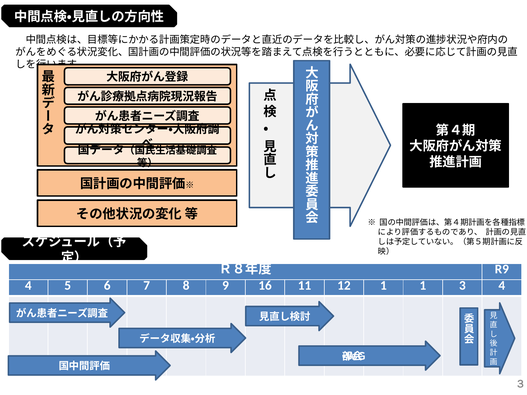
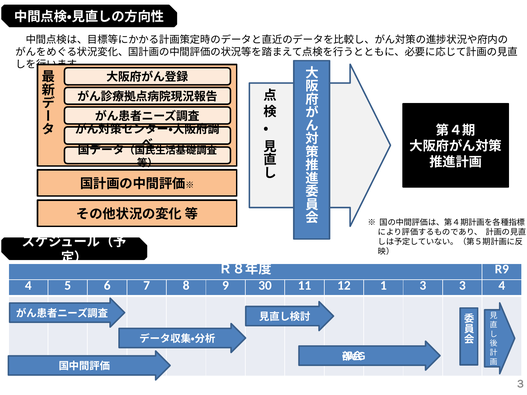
16: 16 -> 30 (265, 286)
1 1: 1 -> 3 (423, 286)
